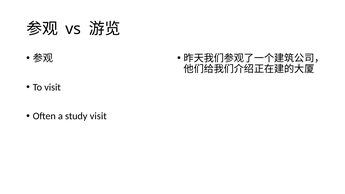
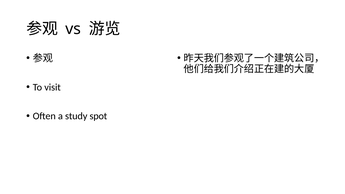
study visit: visit -> spot (98, 116)
